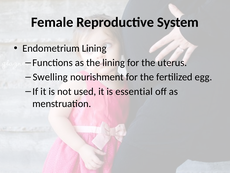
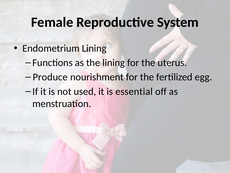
Swelling: Swelling -> Produce (50, 77)
